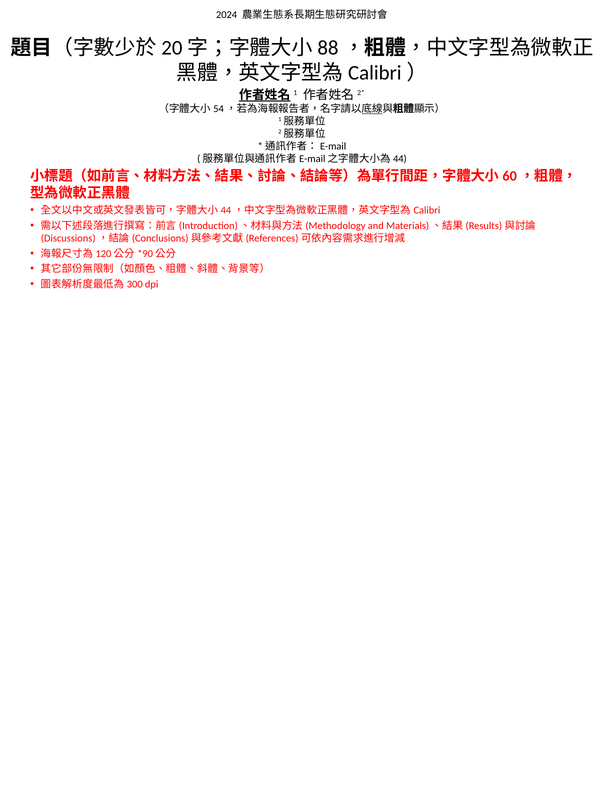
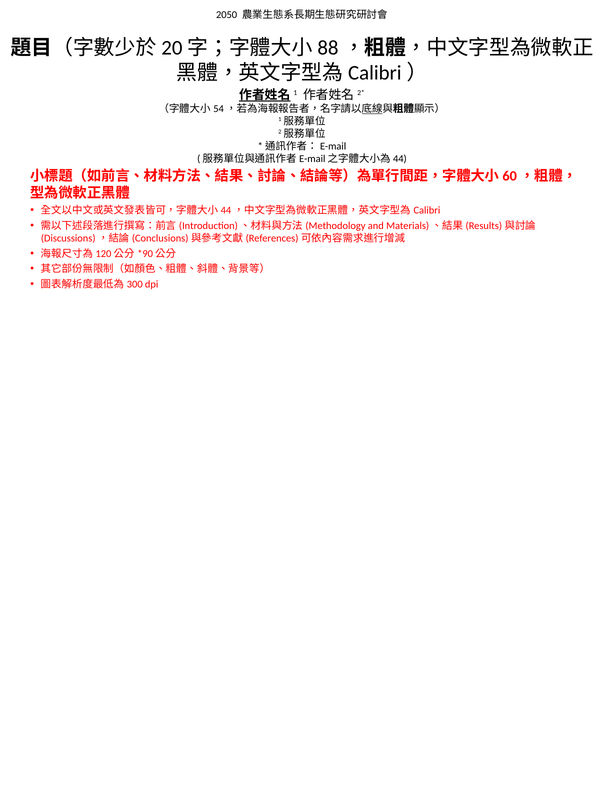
2024: 2024 -> 2050 (227, 15)
